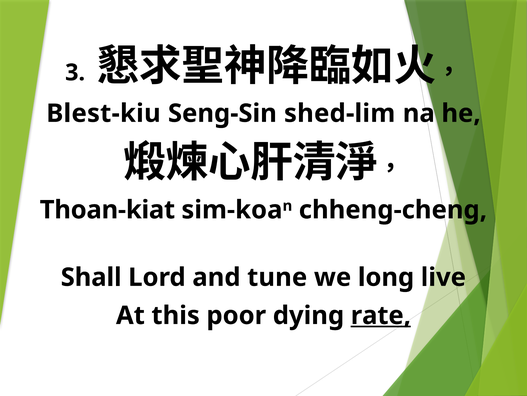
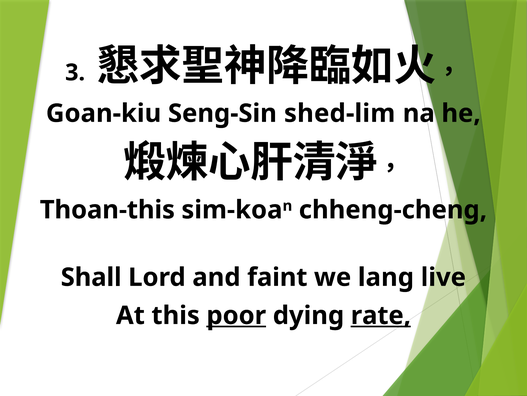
Blest-kiu: Blest-kiu -> Goan-kiu (104, 113)
Thoan-kiat: Thoan-kiat -> Thoan-this (107, 210)
tune: tune -> faint (277, 277)
long: long -> lang (386, 277)
poor underline: none -> present (236, 315)
